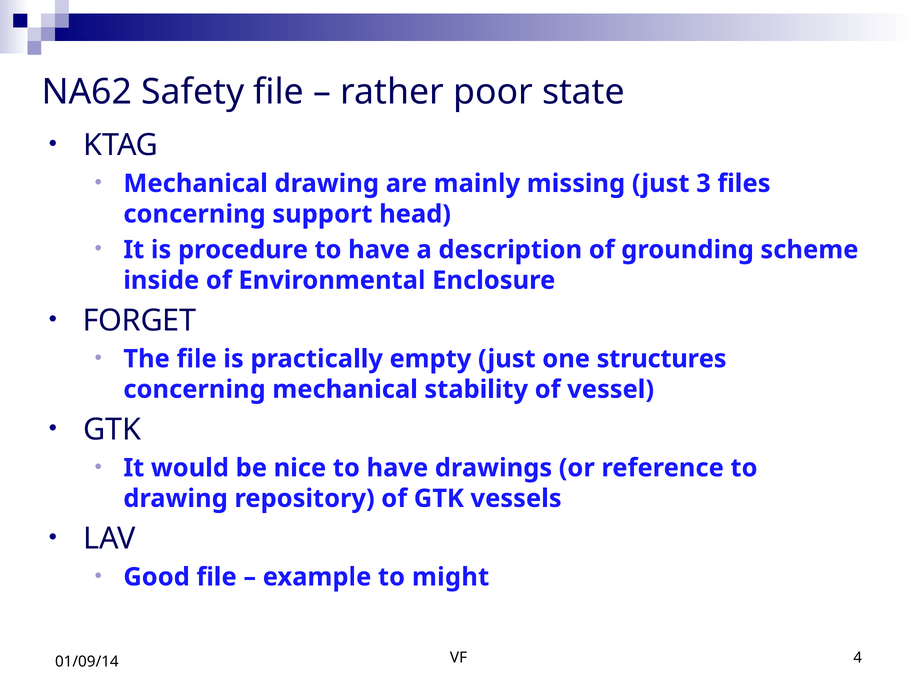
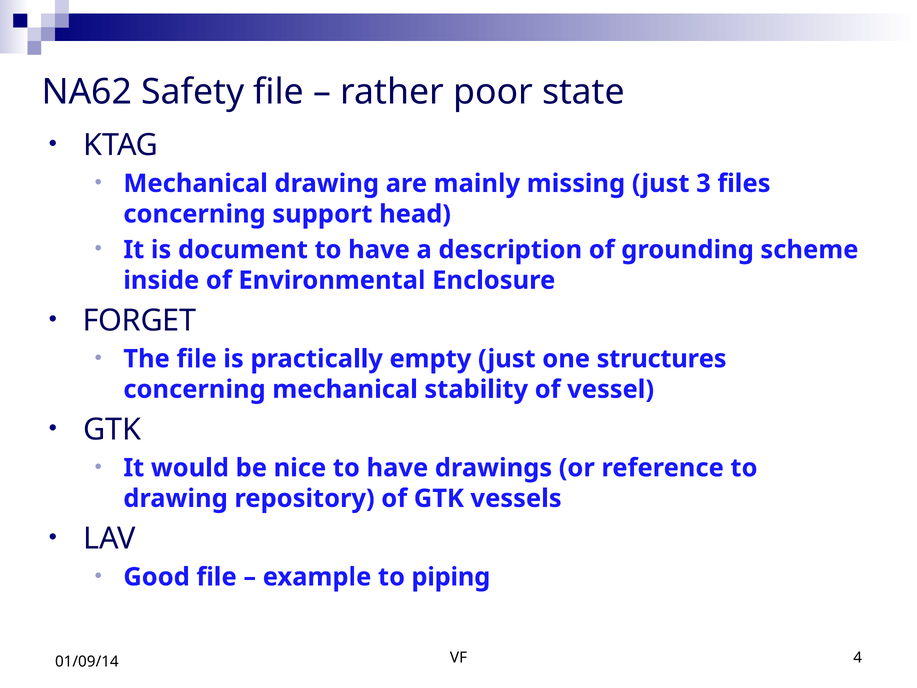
procedure: procedure -> document (243, 250)
might: might -> piping (451, 577)
